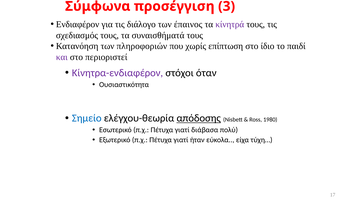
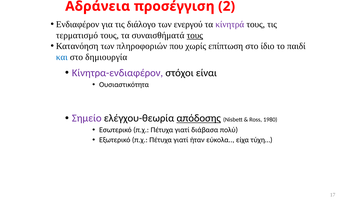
Σύμφωνα: Σύμφωνα -> Αδράνεια (98, 6)
3: 3 -> 2 (227, 6)
έπαινος: έπαινος -> ενεργού (188, 24)
σχεδιασμός: σχεδιασμός -> τερματισμό (77, 35)
τους underline: none -> present (195, 35)
και colour: purple -> blue (62, 57)
περιοριστεί: περιοριστεί -> δημιουργία (106, 57)
όταν: όταν -> είναι (206, 73)
Σημείο colour: blue -> purple (87, 118)
